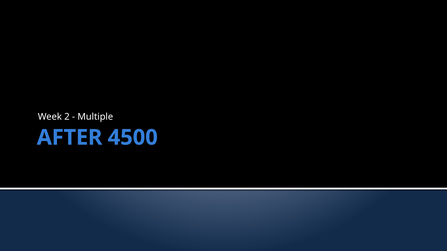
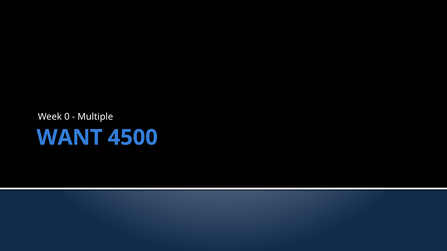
2: 2 -> 0 (67, 117)
AFTER: AFTER -> WANT (70, 138)
